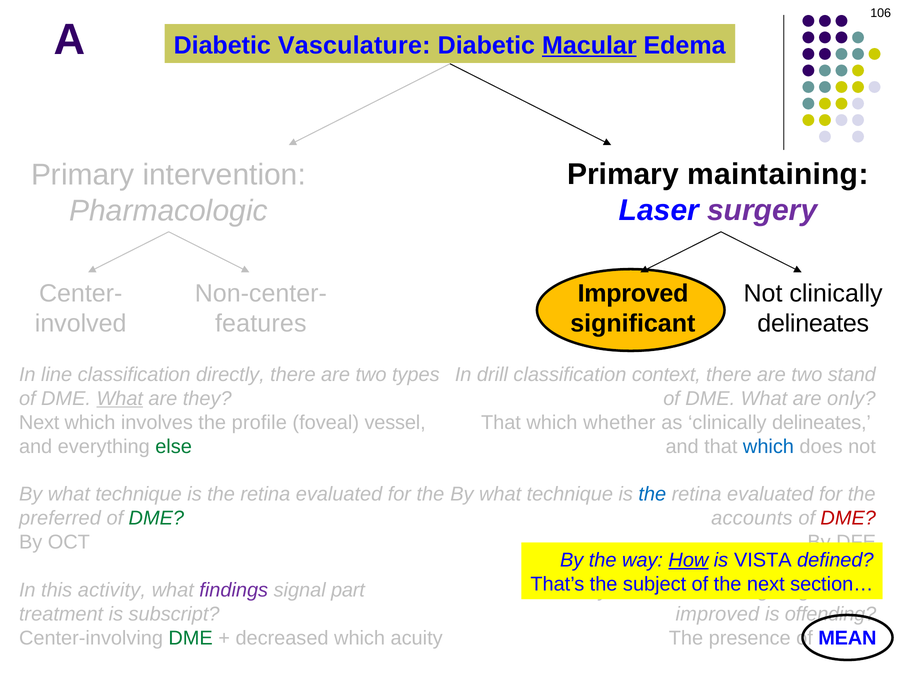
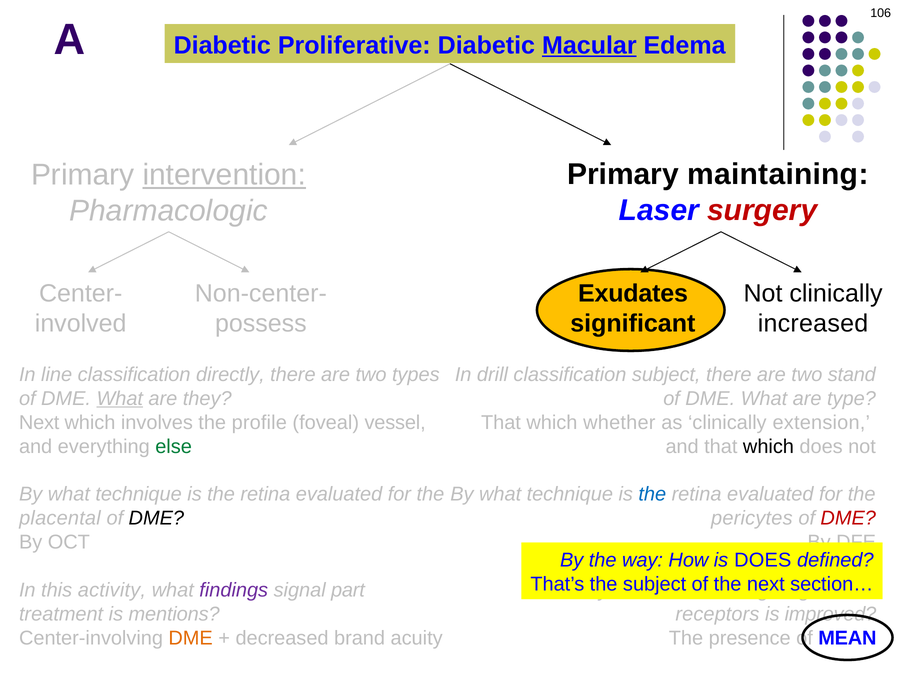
Vasculature: Vasculature -> Proliferative (354, 45)
intervention underline: none -> present (224, 175)
surgery colour: purple -> red (762, 210)
Improved: Improved -> Exudates (633, 293)
features: features -> possess (261, 323)
delineates: delineates -> increased (813, 323)
classification context: context -> subject (666, 374)
only: only -> type (851, 398)
as clinically delineates: delineates -> extension (821, 422)
which colour: blue -> black (768, 446)
preferred: preferred -> placental (60, 518)
DME colour: green -> black (156, 518)
accounts: accounts -> pericytes (752, 518)
How underline: present -> none (688, 560)
is VISTA: VISTA -> DOES (763, 560)
subscript: subscript -> mentions (174, 614)
improved: improved -> receptors (717, 614)
offending: offending -> improved (831, 614)
DME colour: green -> orange (191, 638)
decreased which: which -> brand (360, 638)
